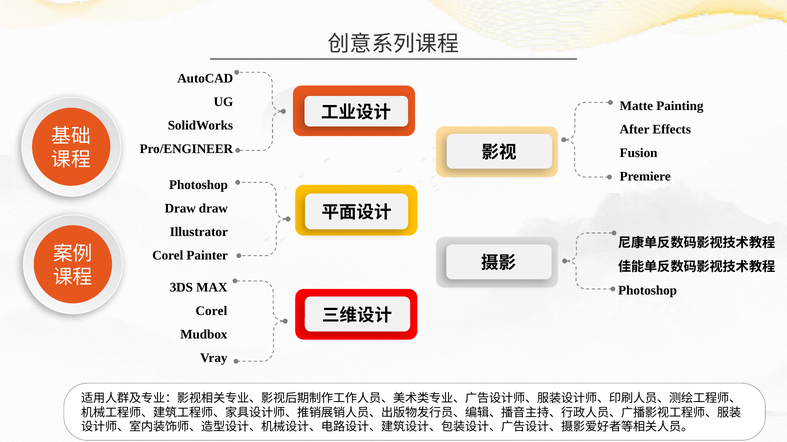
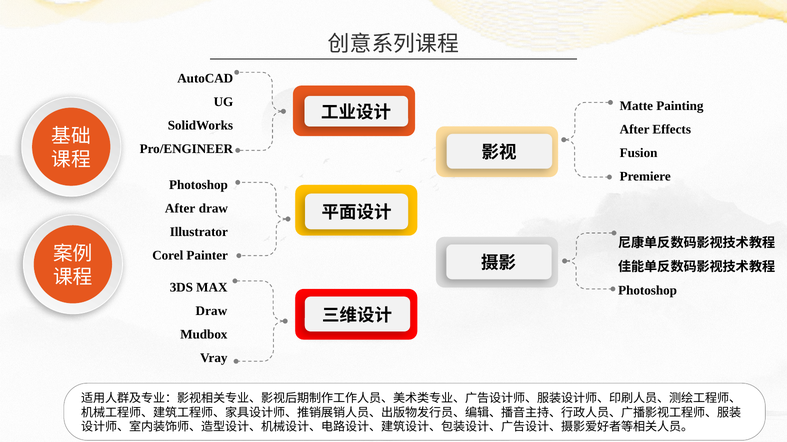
Draw: Draw -> After (180, 209)
Corel: Corel -> Draw (211, 311)
